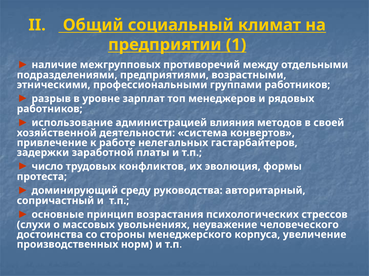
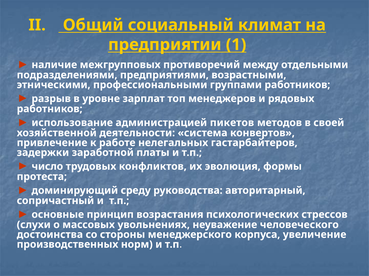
влияния: влияния -> пикетов (232, 123)
